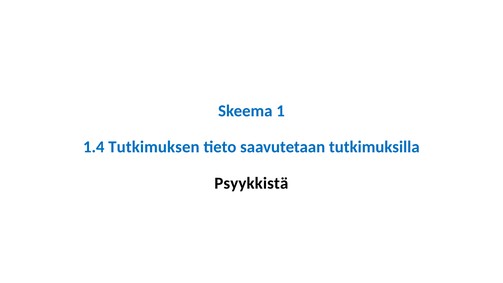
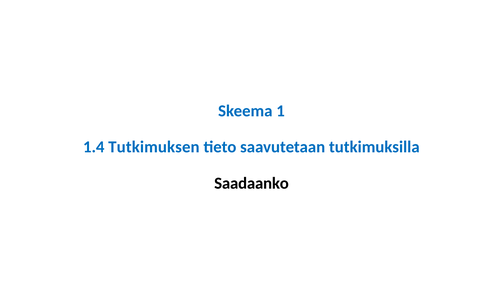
Psyykkistä: Psyykkistä -> Saadaanko (252, 183)
